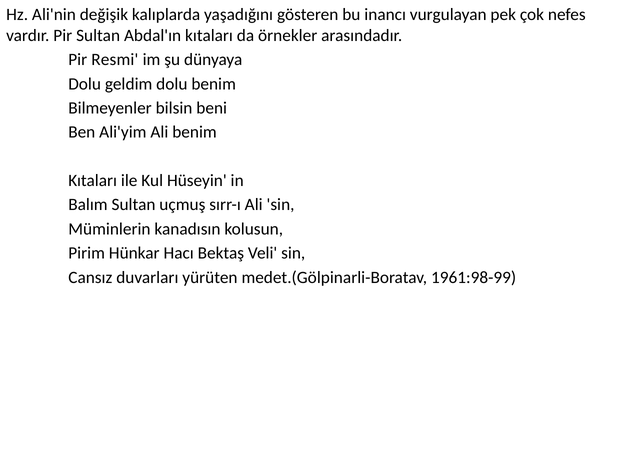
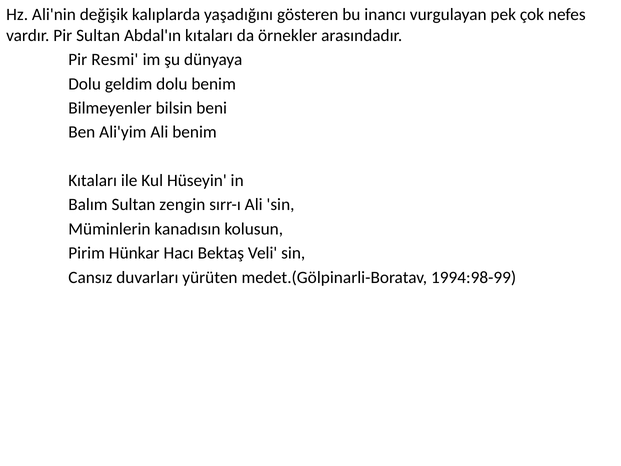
uçmuş: uçmuş -> zengin (182, 205)
1961:98-99: 1961:98-99 -> 1994:98-99 (474, 277)
